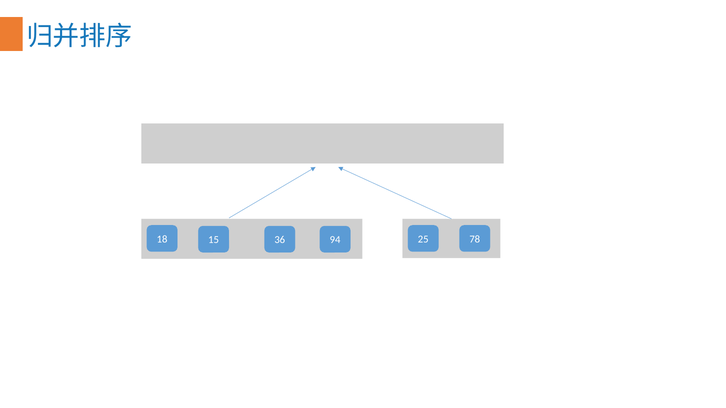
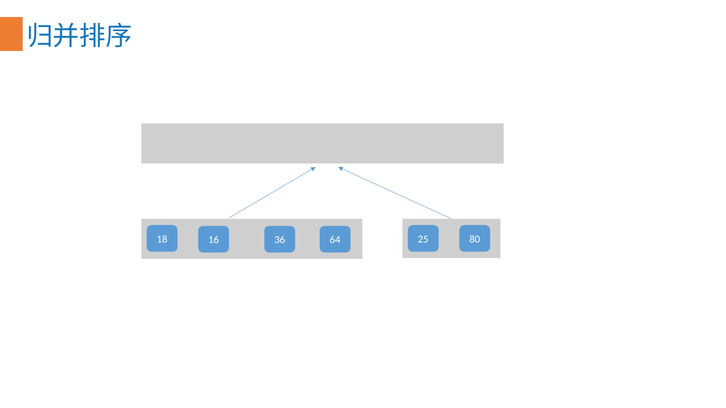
15: 15 -> 16 (214, 240)
94: 94 -> 64 (335, 240)
78: 78 -> 80 (475, 239)
